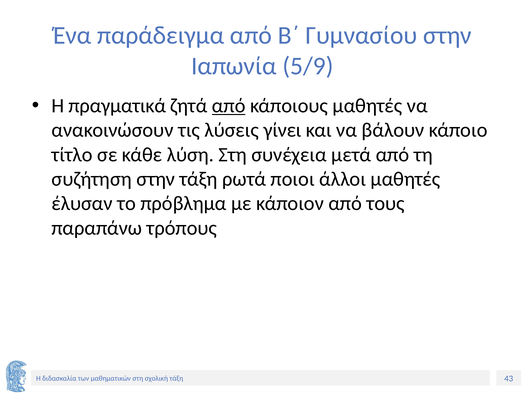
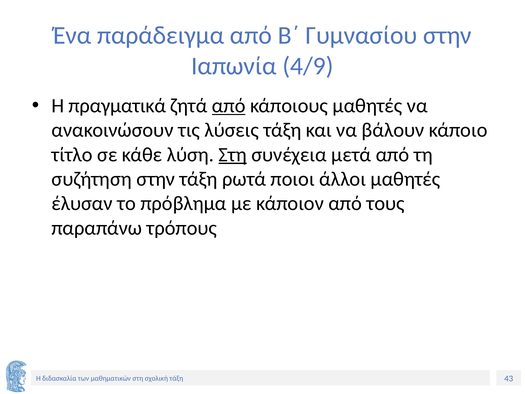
5/9: 5/9 -> 4/9 (308, 66)
λύσεις γίνει: γίνει -> τάξη (282, 130)
Στη underline: none -> present (233, 155)
